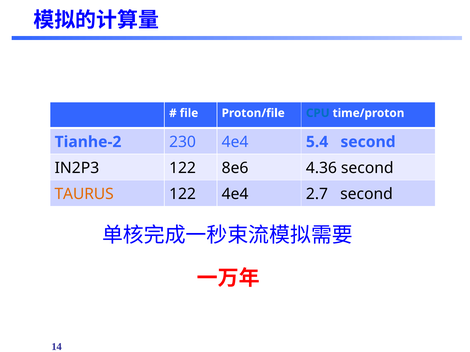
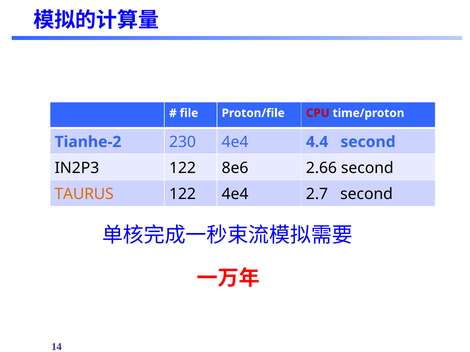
CPU colour: blue -> red (318, 113)
5.4: 5.4 -> 4.4 (317, 142)
4.36: 4.36 -> 2.66 (321, 168)
